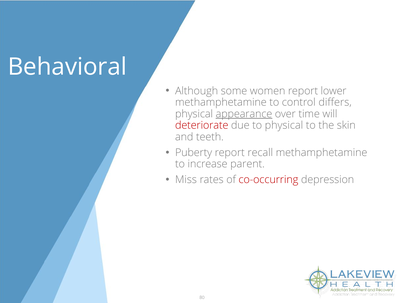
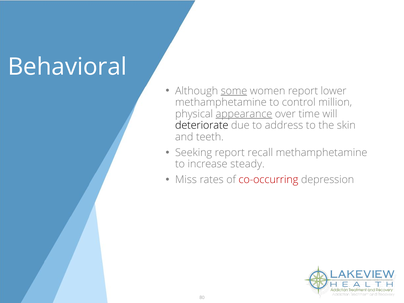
some underline: none -> present (234, 91)
differs: differs -> million (335, 102)
deteriorate colour: red -> black (202, 125)
to physical: physical -> address (284, 125)
Puberty: Puberty -> Seeking (194, 153)
parent: parent -> steady (247, 164)
